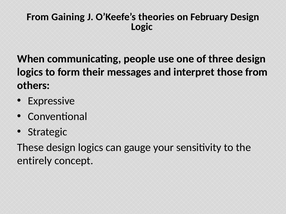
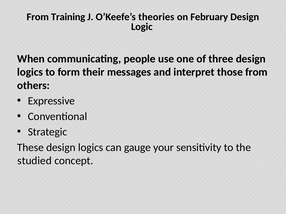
Gaining: Gaining -> Training (68, 17)
entirely: entirely -> studied (35, 161)
